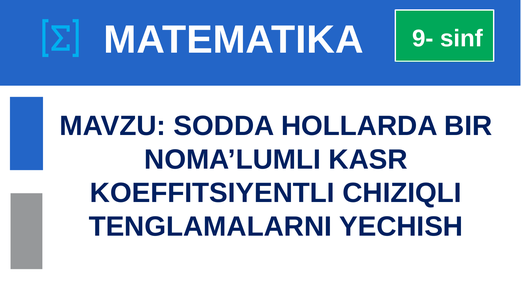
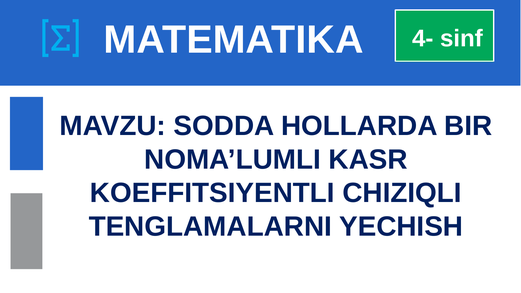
9-: 9- -> 4- (423, 38)
